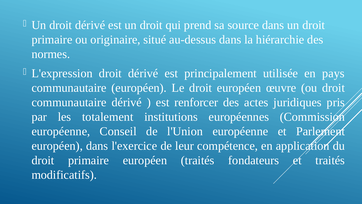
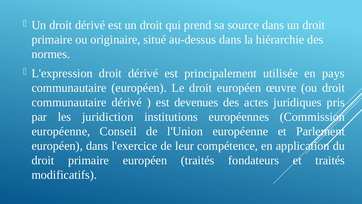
renforcer: renforcer -> devenues (196, 102)
totalement: totalement -> juridiction (108, 117)
